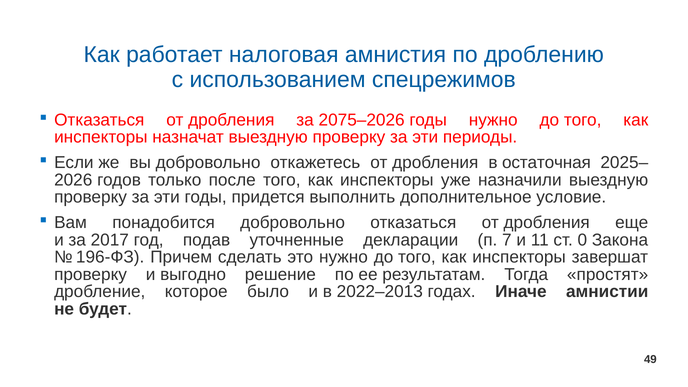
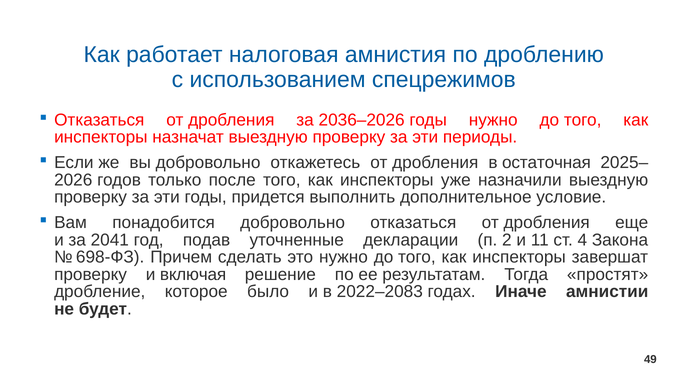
2075–2026: 2075–2026 -> 2036–2026 (362, 120)
2017: 2017 -> 2041 (110, 240)
7: 7 -> 2 (507, 240)
0: 0 -> 4 (582, 240)
196‑ФЗ: 196‑ФЗ -> 698‑ФЗ (110, 257)
выгодно: выгодно -> включая (193, 274)
2022–2013: 2022–2013 -> 2022–2083 (380, 292)
